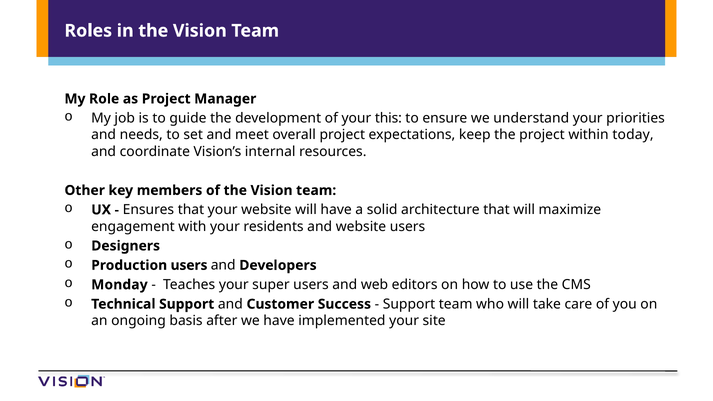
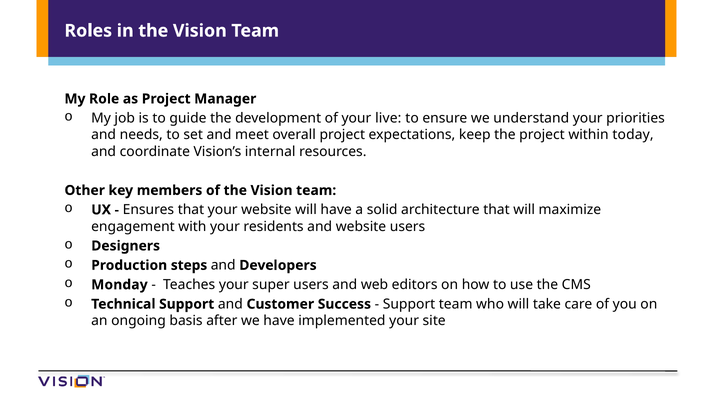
this: this -> live (388, 118)
Production users: users -> steps (189, 265)
